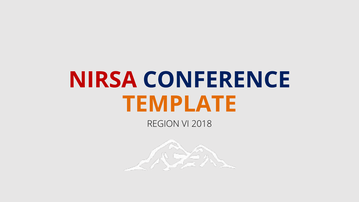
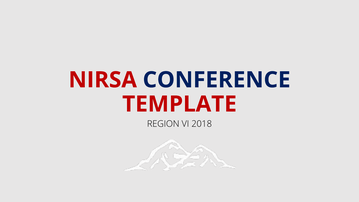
TEMPLATE colour: orange -> red (179, 104)
